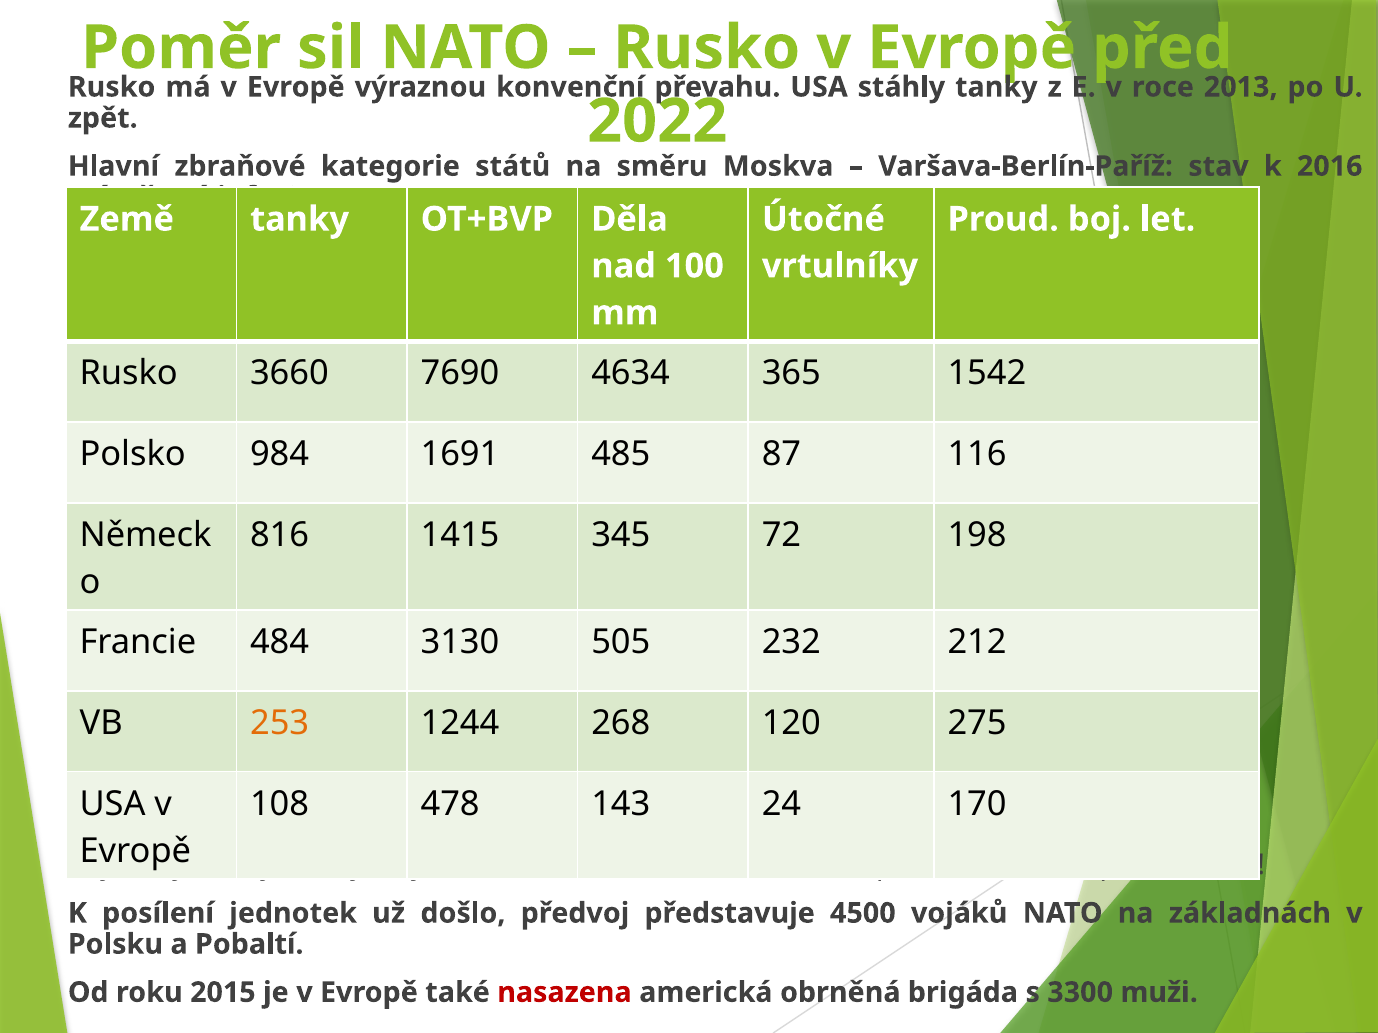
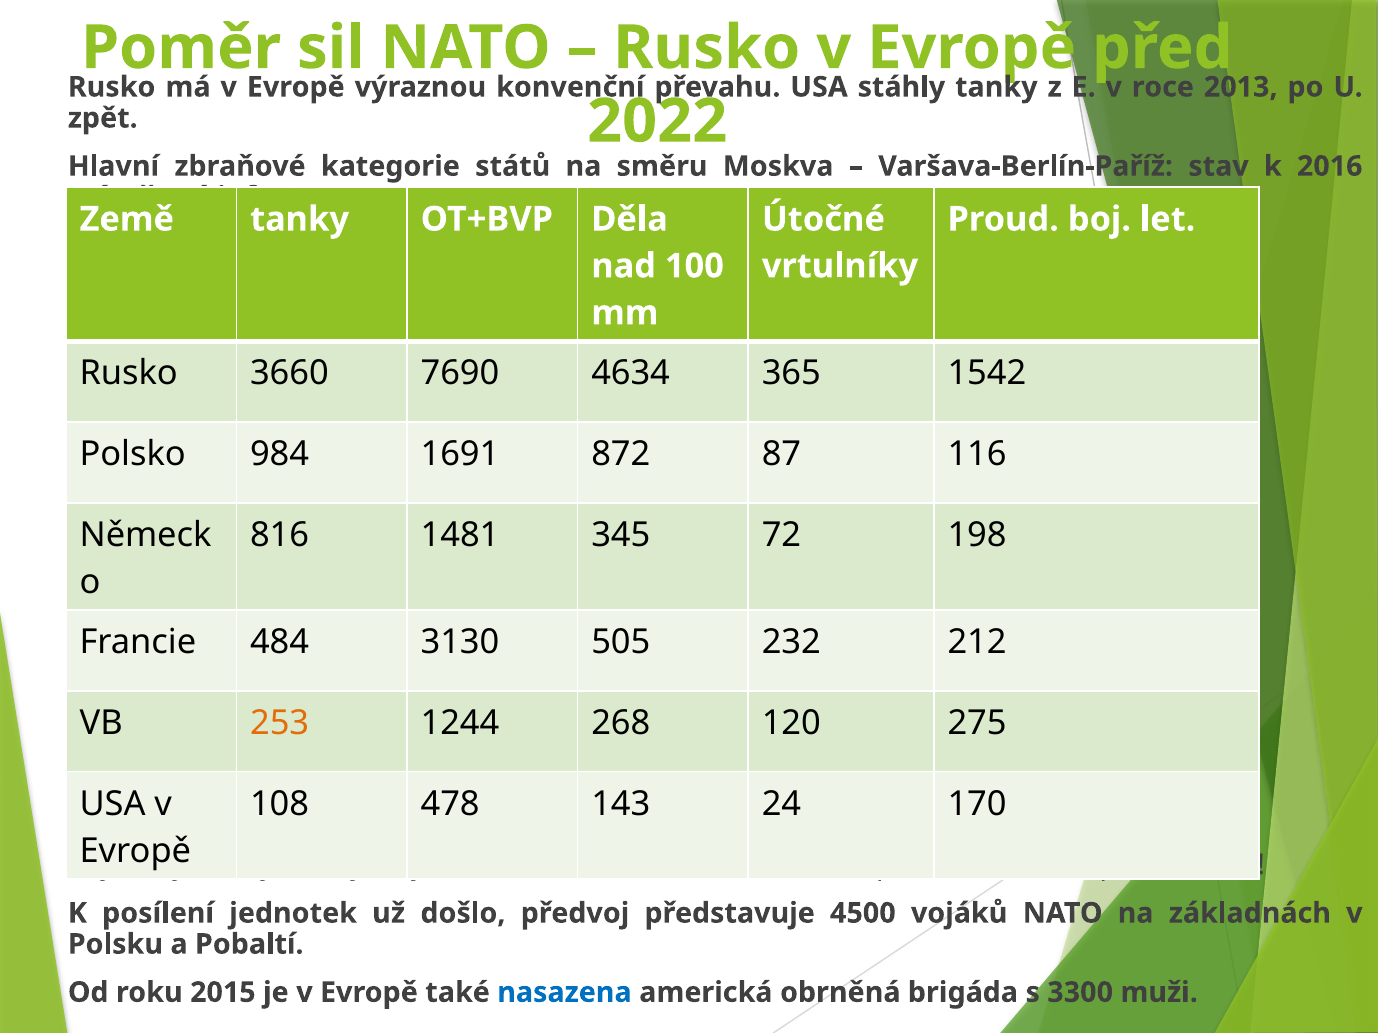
485: 485 -> 872 (621, 454)
1415: 1415 -> 1481 (460, 535)
nasazena colour: red -> blue (564, 993)
